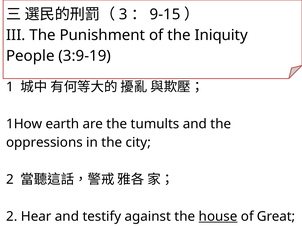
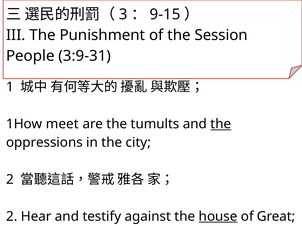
Iniquity: Iniquity -> Session (221, 35)
3:9-19: 3:9-19 -> 3:9-31 (85, 56)
earth: earth -> meet (62, 124)
the underline: none -> present (221, 124)
